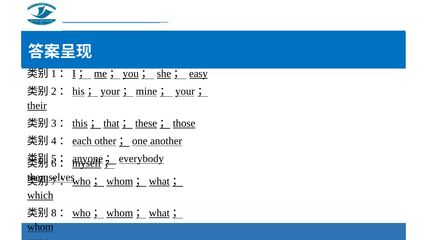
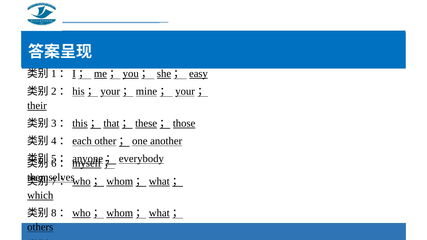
whom: whom -> others (40, 227)
